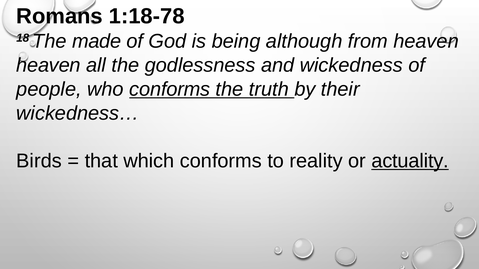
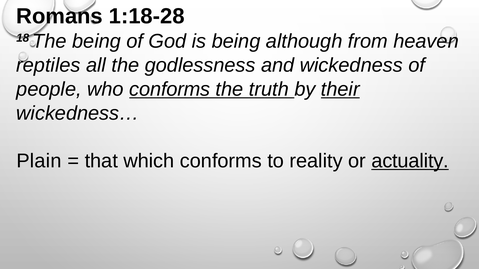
1:18-78: 1:18-78 -> 1:18-28 (147, 16)
The made: made -> being (97, 41)
heaven: heaven -> reptiles (48, 65)
their underline: none -> present (340, 89)
Birds: Birds -> Plain (39, 161)
